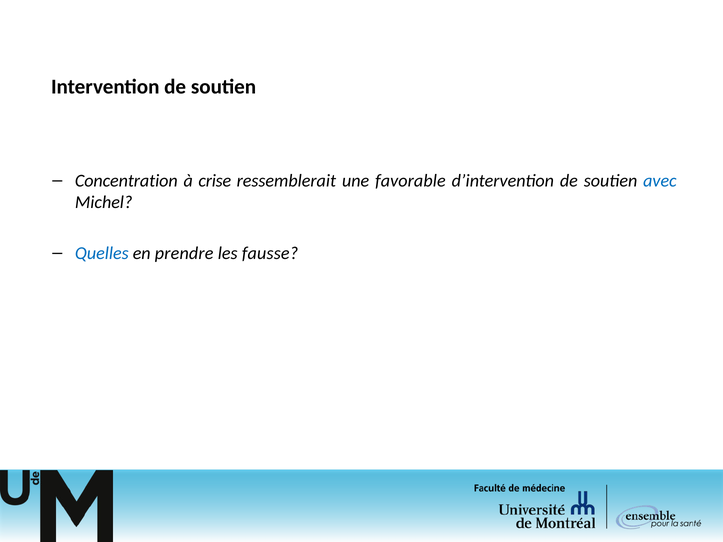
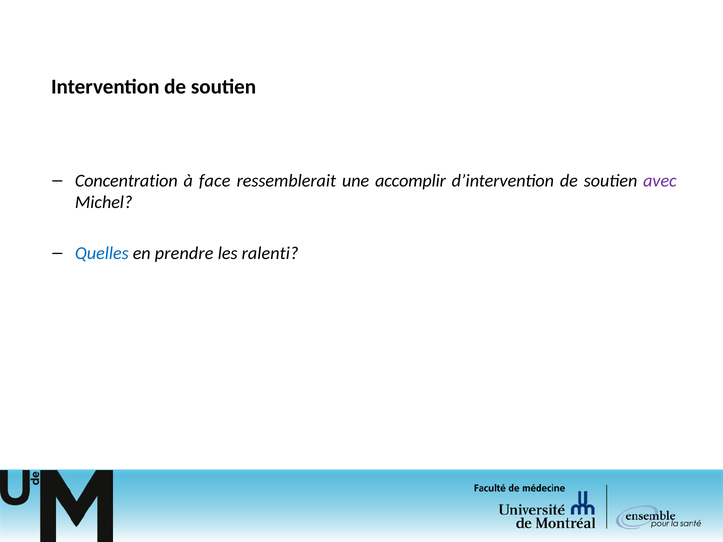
crise: crise -> face (215, 181)
favorable: favorable -> accomplir (411, 181)
avec colour: blue -> purple (660, 181)
fausse: fausse -> ralenti (270, 253)
